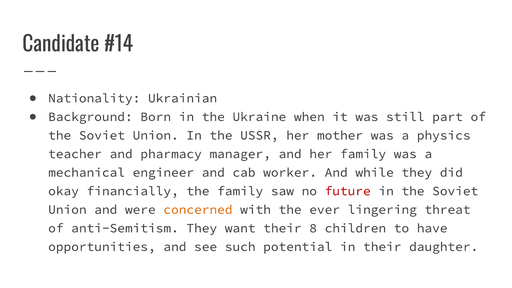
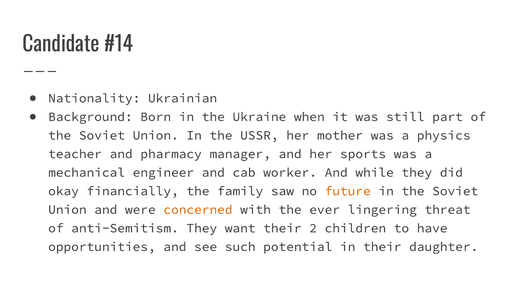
her family: family -> sports (363, 154)
future colour: red -> orange (348, 191)
8: 8 -> 2 (313, 228)
